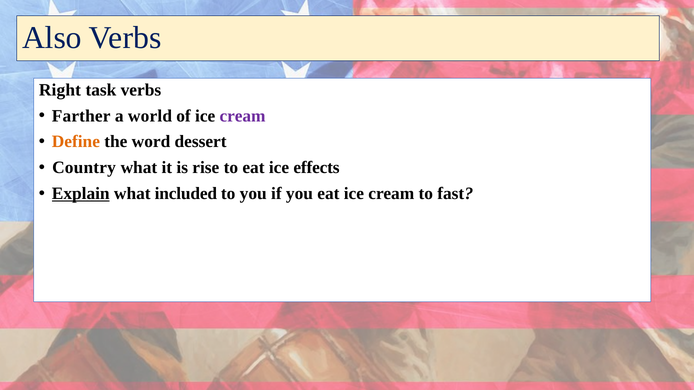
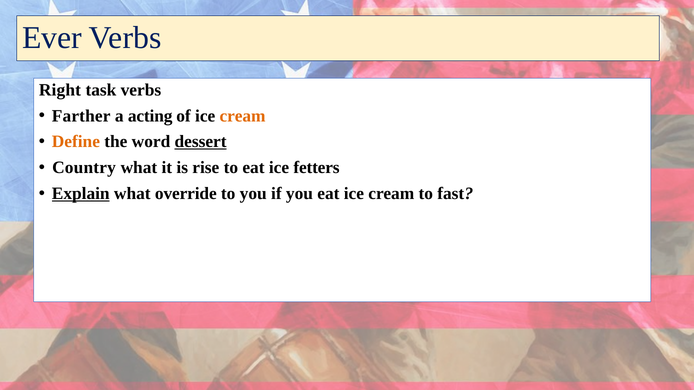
Also: Also -> Ever (52, 38)
world: world -> acting (150, 116)
cream colour: purple -> orange (243, 116)
dessert underline: none -> present (201, 142)
effects: effects -> fetters (316, 168)
included: included -> override (186, 194)
